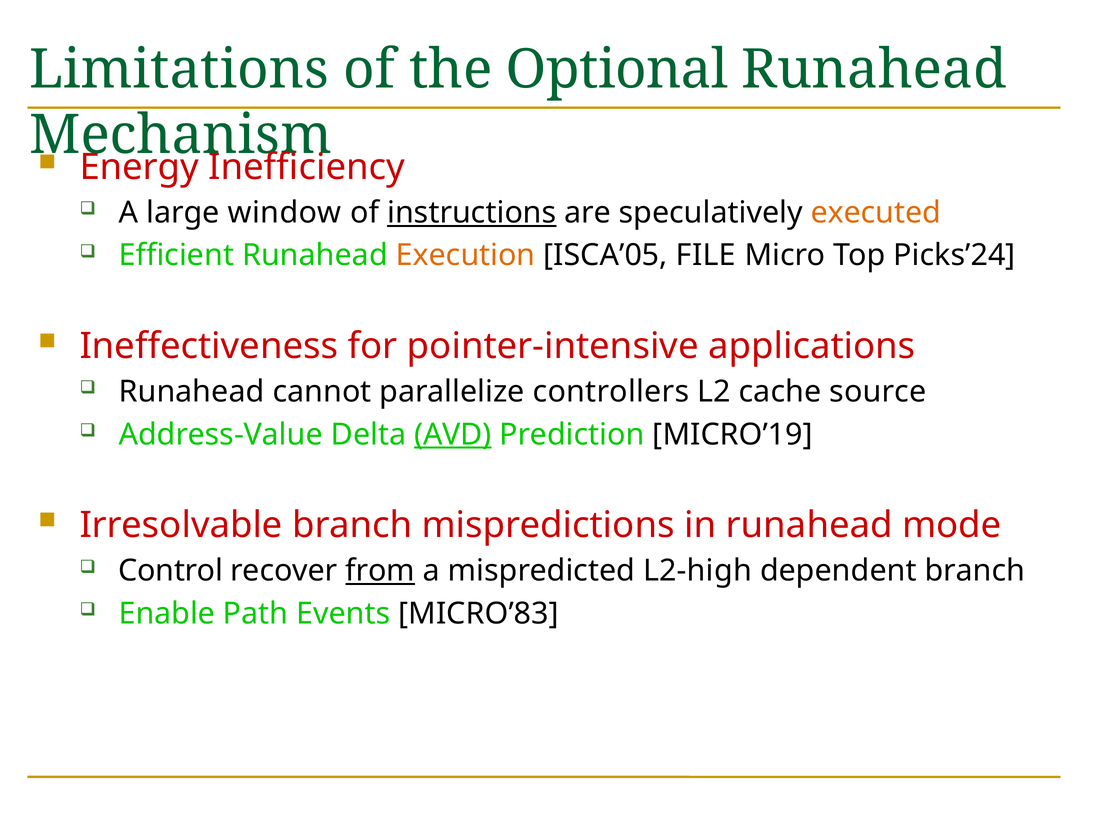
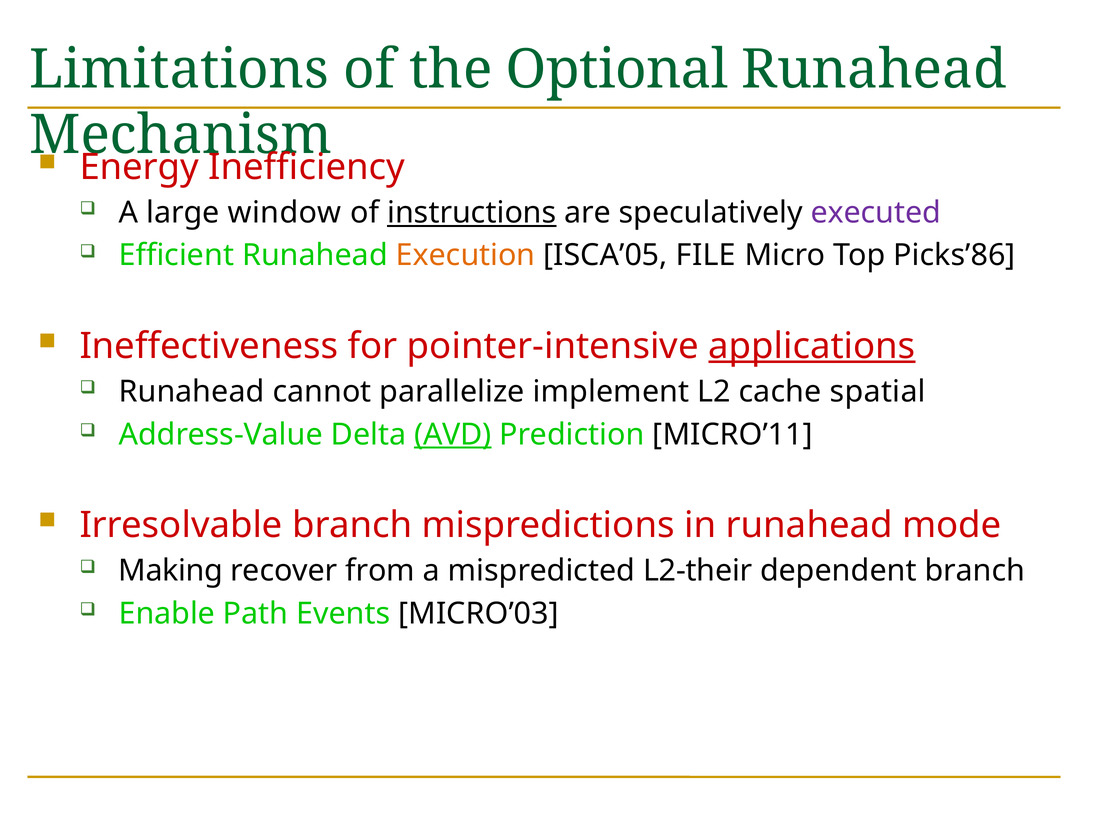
executed colour: orange -> purple (876, 213)
Picks’24: Picks’24 -> Picks’86 (954, 256)
applications underline: none -> present (812, 346)
controllers: controllers -> implement (611, 392)
source: source -> spatial (878, 392)
MICRO’19: MICRO’19 -> MICRO’11 (733, 435)
Control: Control -> Making (171, 571)
from underline: present -> none (380, 571)
L2-high: L2-high -> L2-their (698, 571)
MICRO’83: MICRO’83 -> MICRO’03 (479, 614)
